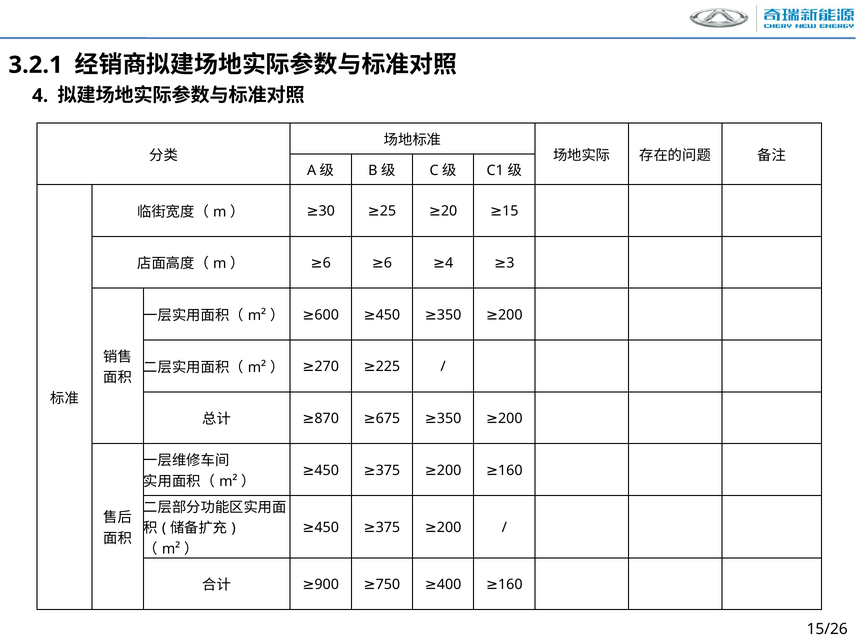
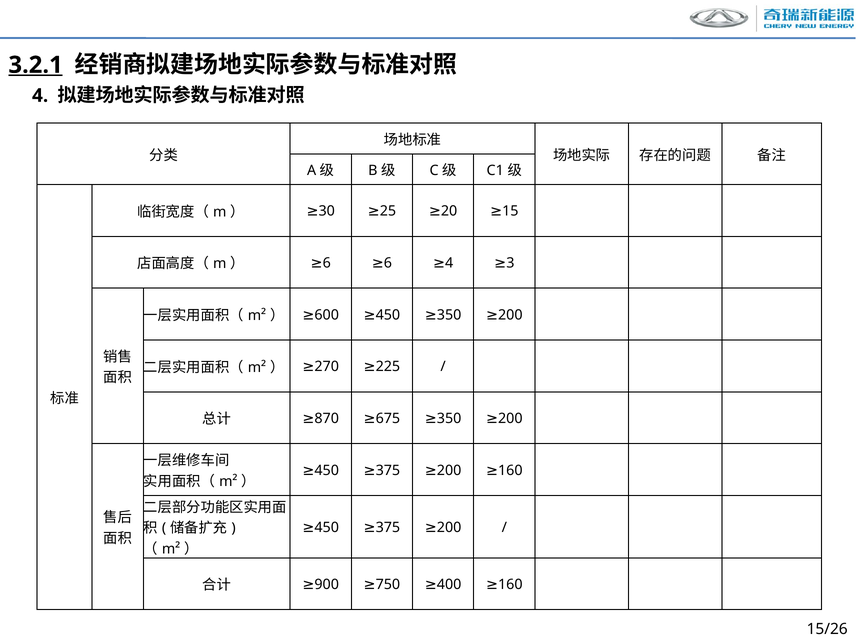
3.2.1 underline: none -> present (36, 65)
